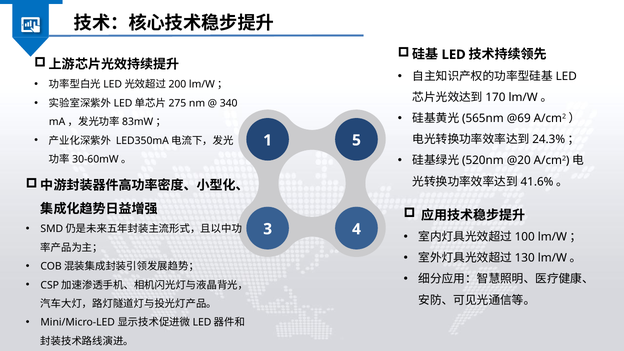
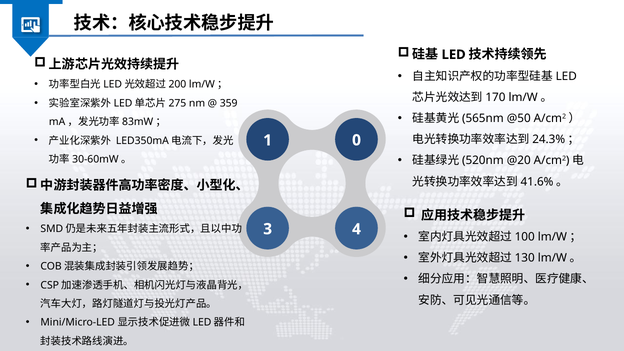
340: 340 -> 359 (229, 103)
@69: @69 -> @50 (519, 118)
5: 5 -> 0 (357, 140)
